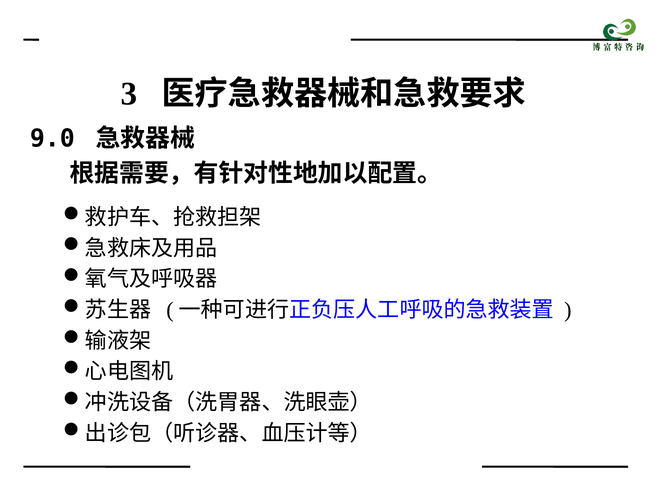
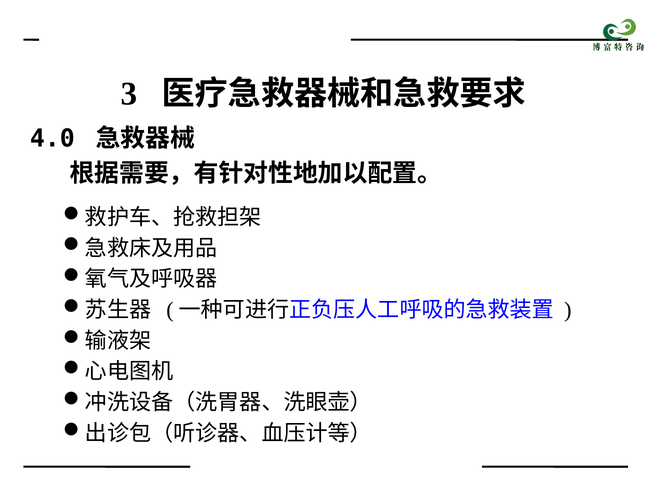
9.0: 9.0 -> 4.0 (52, 139)
